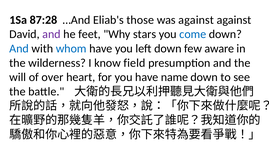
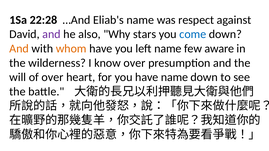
87:28: 87:28 -> 22:28 (43, 20)
Eliab's those: those -> name (140, 20)
was against: against -> respect (196, 20)
feet: feet -> also (90, 34)
And colour: blue -> orange (19, 49)
whom colour: blue -> orange (71, 49)
left down: down -> name (168, 49)
know field: field -> over (134, 63)
